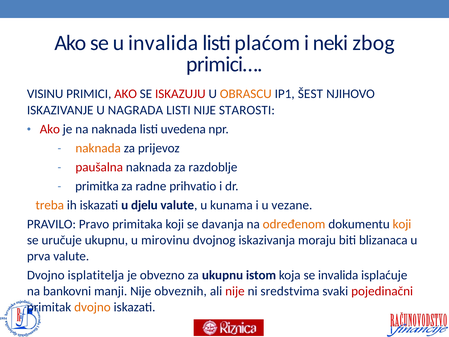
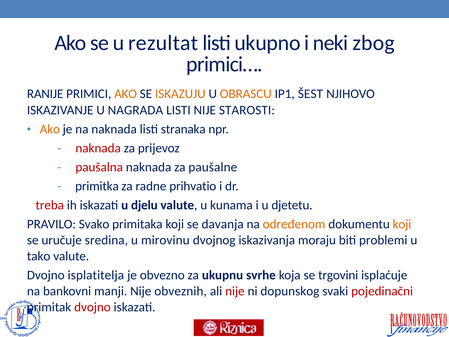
u invalida: invalida -> rezultat (163, 43)
plaćom: plaćom -> ukupno (267, 43)
VISINU: VISINU -> RANIJE (45, 94)
AKO colour: red -> orange (126, 94)
ISKAZUJU colour: red -> orange (180, 94)
Ako colour: red -> orange (50, 129)
uvedena: uvedena -> stranaka (183, 129)
naknada colour: orange -> red (98, 148)
razdoblje: razdoblje -> paušalne (213, 167)
treba colour: orange -> red (50, 205)
vezane: vezane -> djetetu (292, 205)
Pravo: Pravo -> Svako (94, 224)
uručuje ukupnu: ukupnu -> sredina (106, 240)
blizanaca: blizanaca -> problemi (383, 240)
prva: prva -> tako (39, 256)
istom: istom -> svrhe (261, 275)
se invalida: invalida -> trgovini (338, 275)
sredstvima: sredstvima -> dopunskog (290, 291)
dvojno colour: orange -> red (92, 307)
